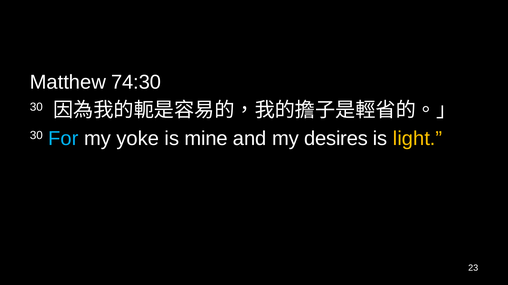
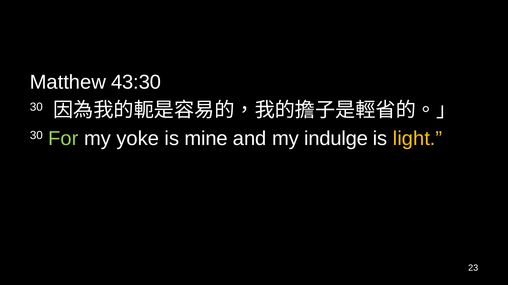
74:30: 74:30 -> 43:30 (136, 82)
For colour: light blue -> light green (63, 139)
desires: desires -> indulge (336, 139)
